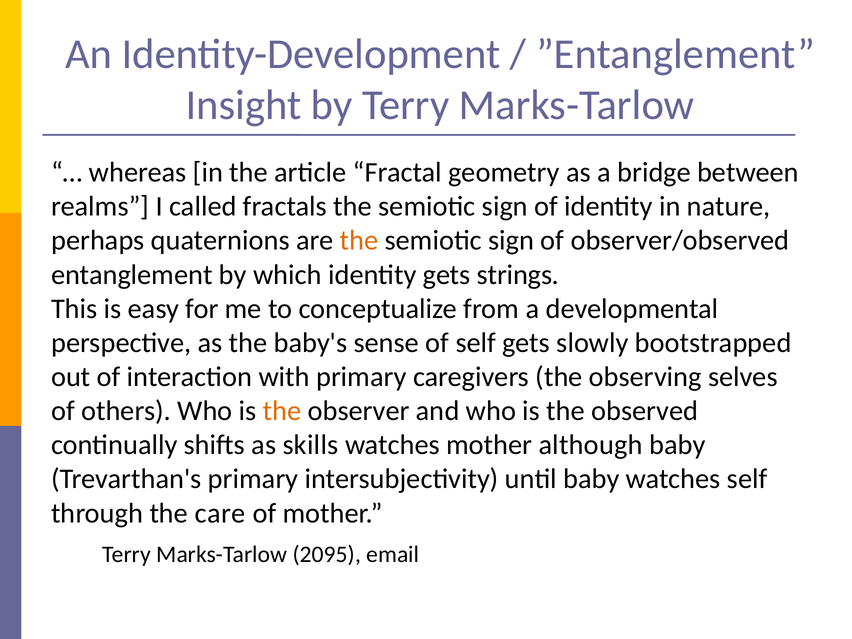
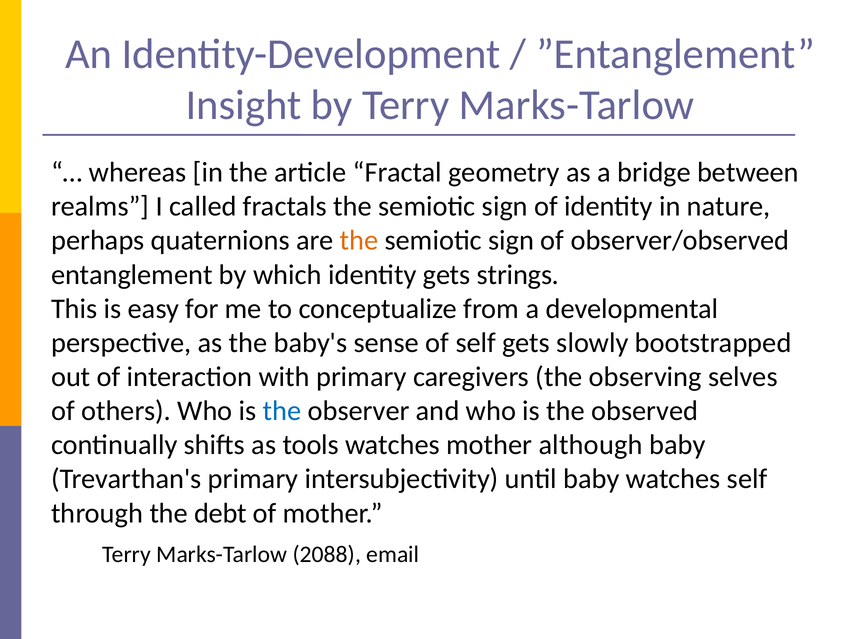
the colour: orange -> blue (282, 411)
skills: skills -> tools (311, 445)
care: care -> debt (220, 513)
2095: 2095 -> 2088 (327, 555)
